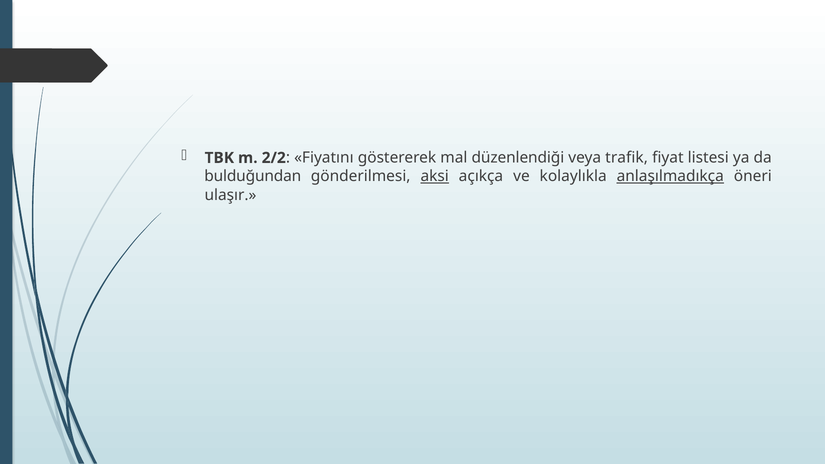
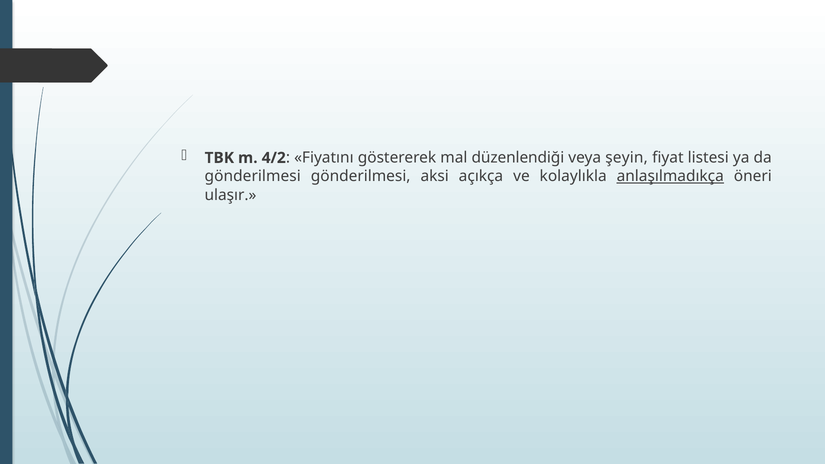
2/2: 2/2 -> 4/2 (274, 158)
trafik: trafik -> şeyin (627, 158)
bulduğundan: bulduğundan -> gönderilmesi (253, 176)
aksi underline: present -> none (435, 176)
